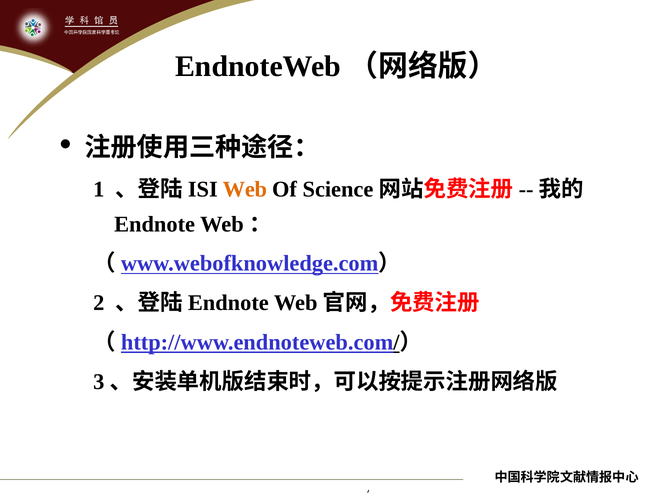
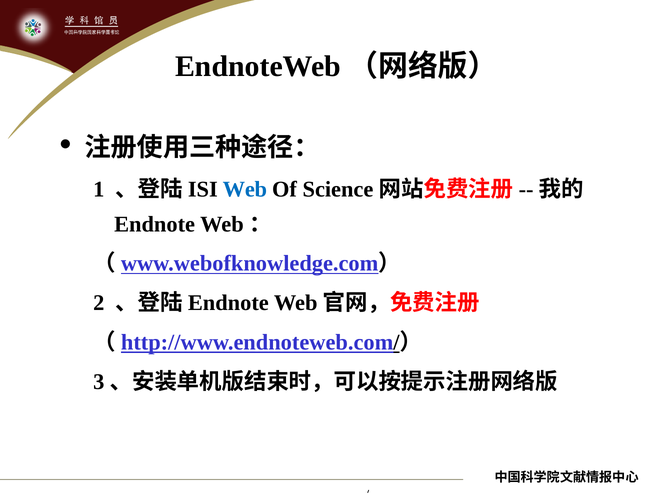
Web colour: orange -> blue (245, 189)
